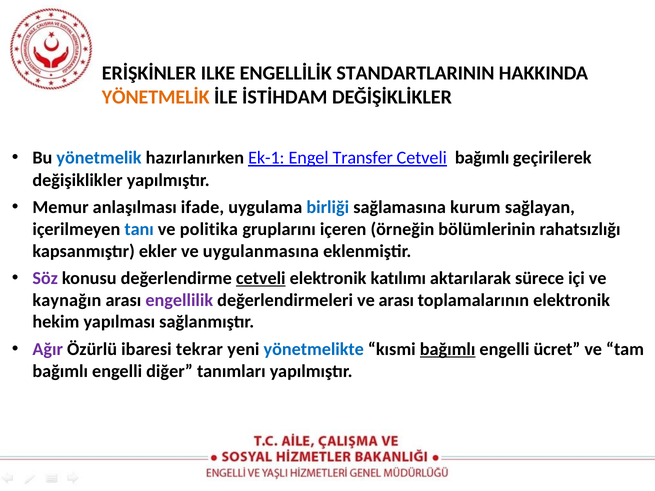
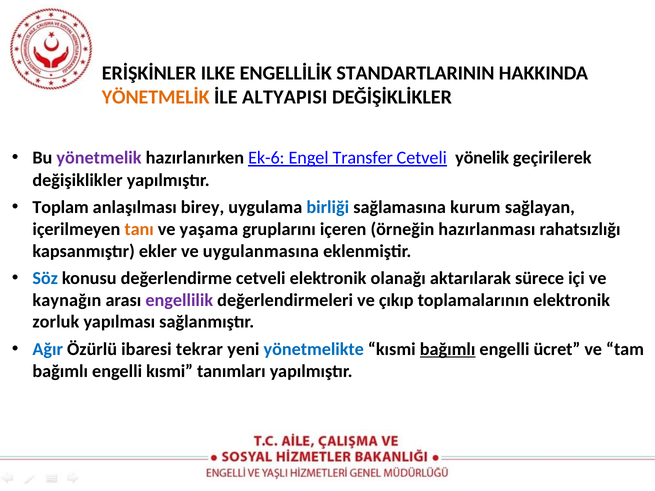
İSTİHDAM: İSTİHDAM -> ALTYAPISI (285, 97)
yönetmelik colour: blue -> purple (99, 158)
Ek-1: Ek-1 -> Ek-6 (266, 158)
Cetveli bağımlı: bağımlı -> yönelik (482, 158)
Memur: Memur -> Toplam (61, 207)
ifade: ifade -> birey (203, 207)
tanı colour: blue -> orange (139, 229)
politika: politika -> yaşama (209, 229)
bölümlerinin: bölümlerinin -> hazırlanması (487, 229)
Söz colour: purple -> blue (45, 278)
cetveli underline: present -> none (261, 278)
katılımı: katılımı -> olanağı (398, 278)
ve arası: arası -> çıkıp (396, 300)
hekim: hekim -> zorluk (56, 322)
Ağır colour: purple -> blue (48, 349)
engelli diğer: diğer -> kısmi (170, 371)
